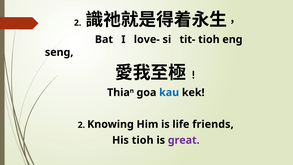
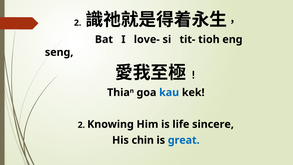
friends: friends -> sincere (213, 124)
His tioh: tioh -> chin (143, 140)
great colour: purple -> blue (184, 140)
